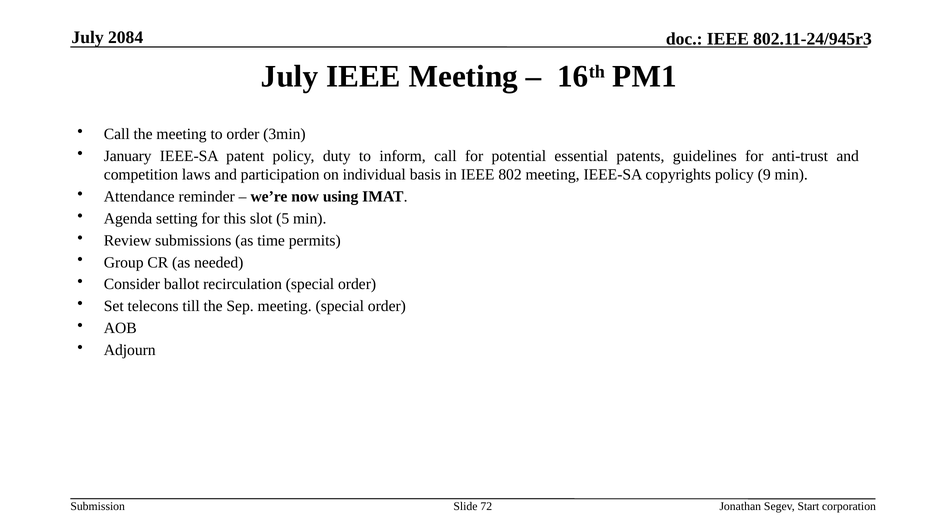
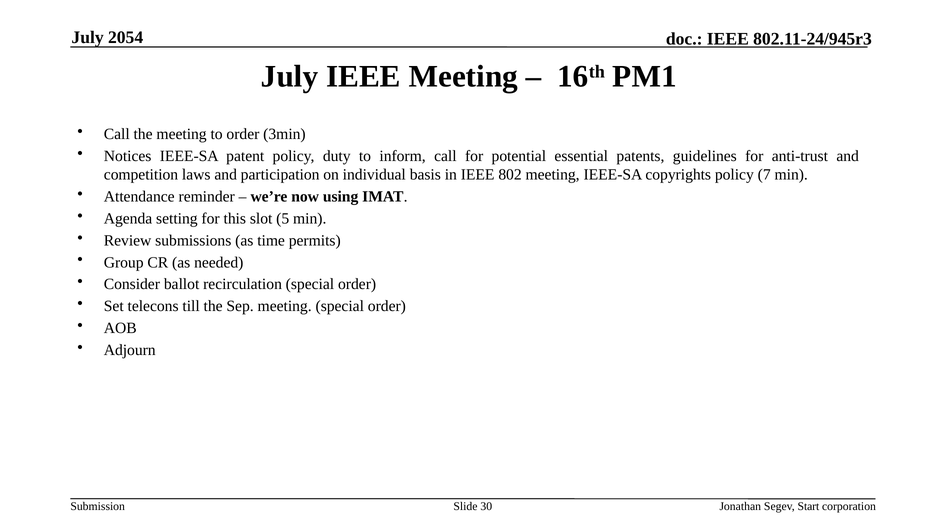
2084: 2084 -> 2054 (126, 37)
January: January -> Notices (128, 156)
9: 9 -> 7 (764, 175)
72: 72 -> 30 (486, 506)
